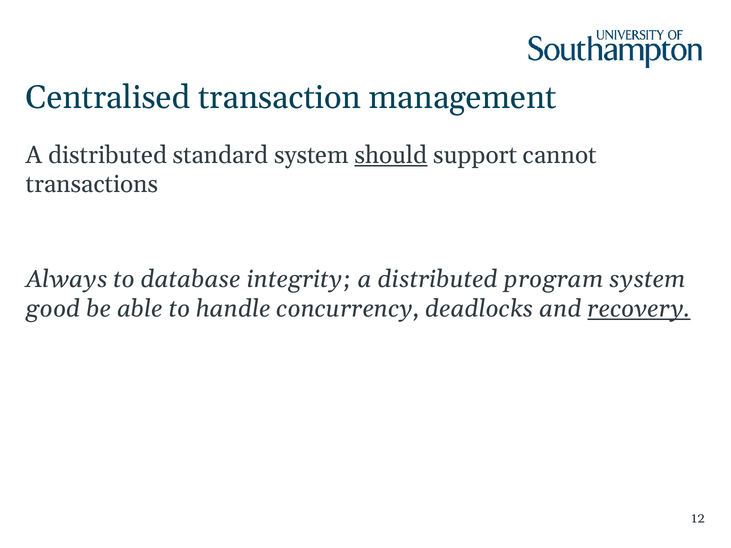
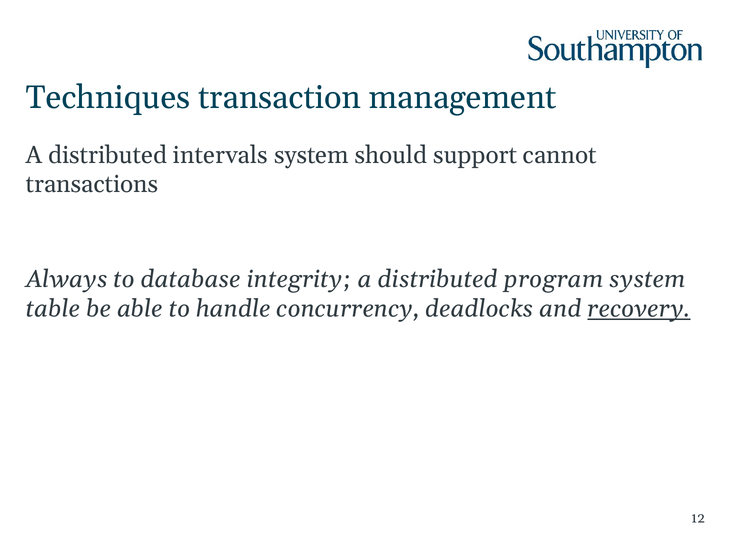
Centralised: Centralised -> Techniques (108, 97)
standard: standard -> intervals (220, 155)
should underline: present -> none (391, 155)
good: good -> table (53, 309)
